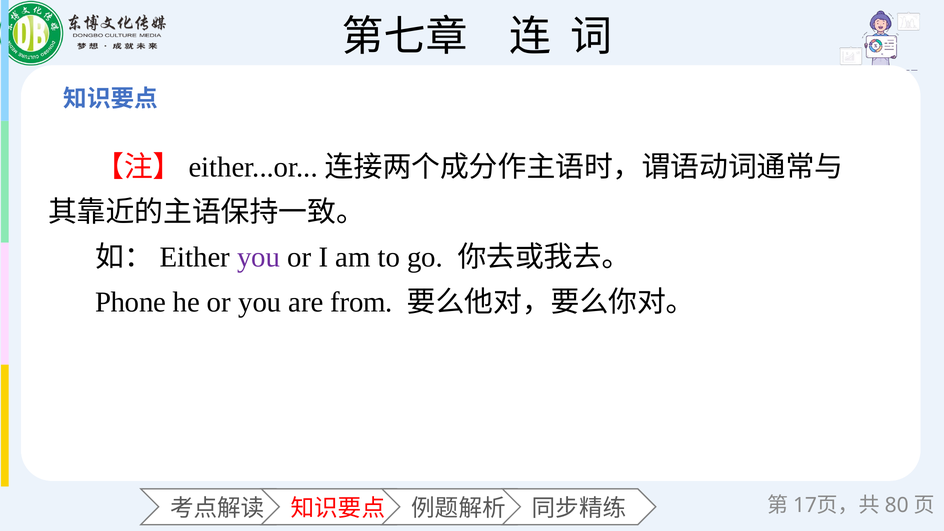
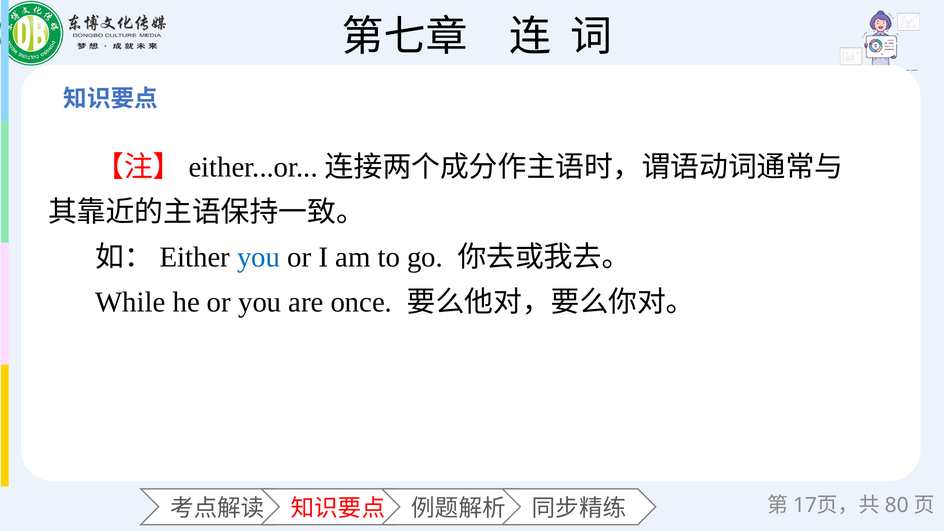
you colour: purple -> blue (259, 257)
Phone: Phone -> While (130, 302)
from: from -> once (361, 302)
